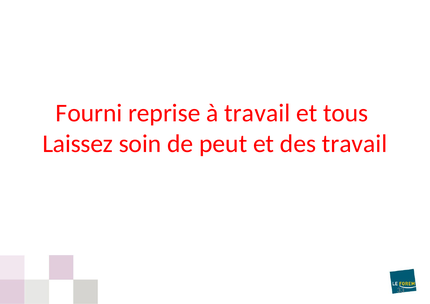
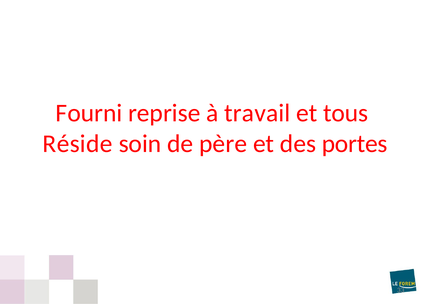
Laissez: Laissez -> Réside (78, 144)
peut: peut -> père (223, 144)
des travail: travail -> portes (355, 144)
